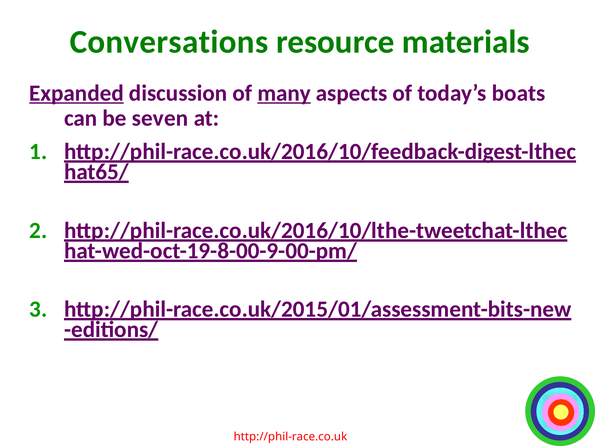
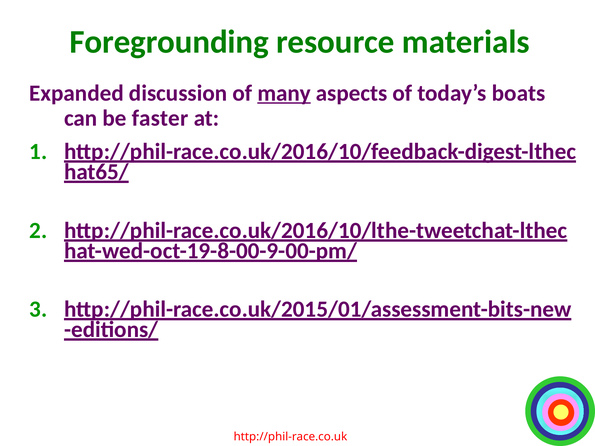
Conversations: Conversations -> Foregrounding (169, 42)
Expanded underline: present -> none (77, 93)
seven: seven -> faster (160, 118)
